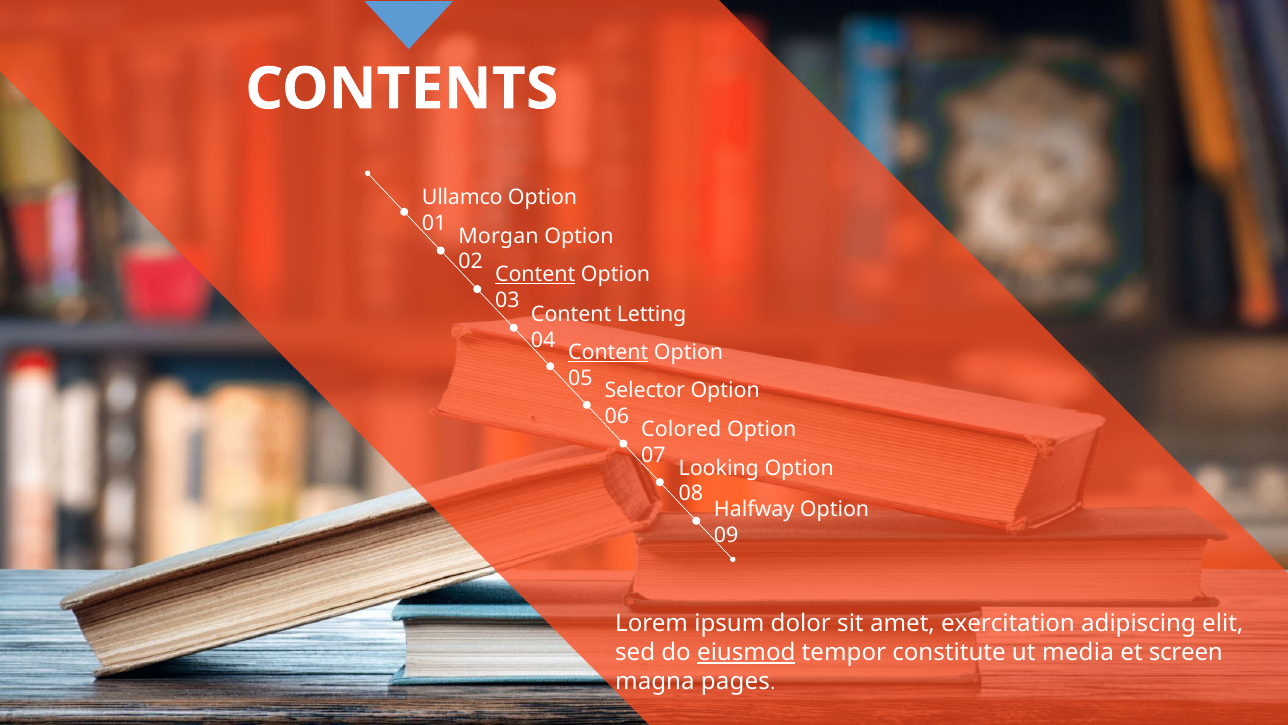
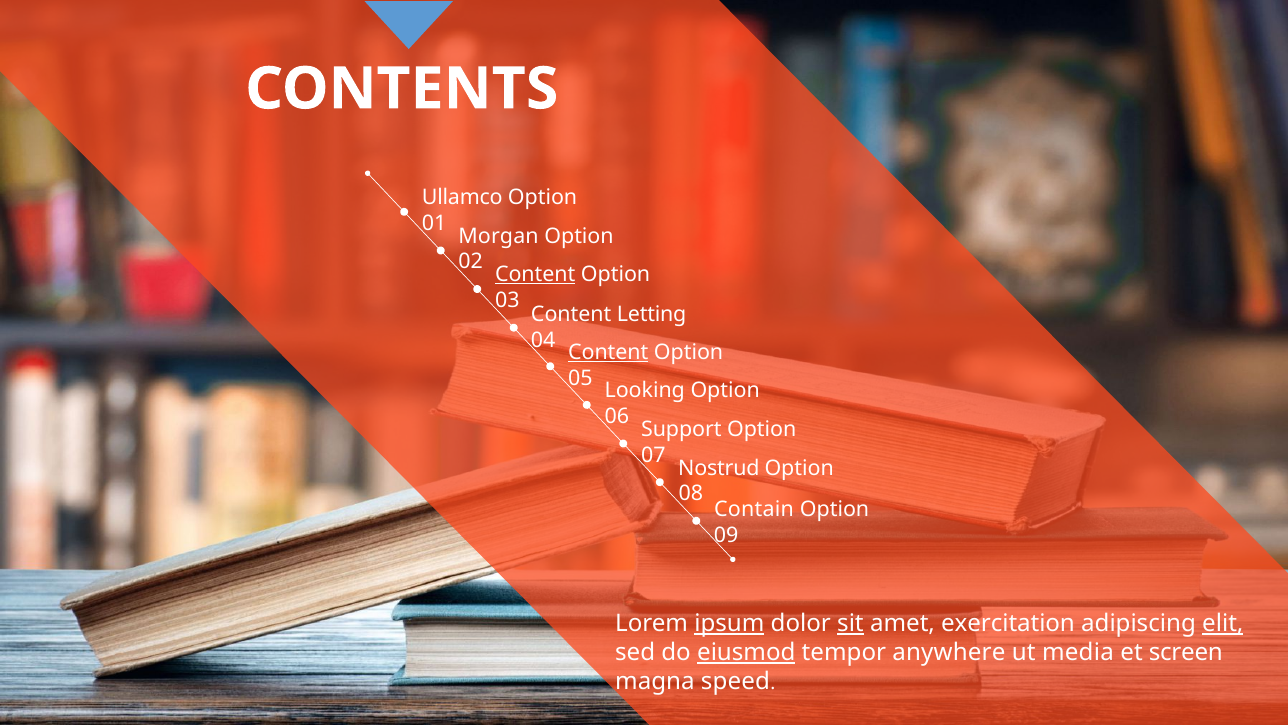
Selector: Selector -> Looking (645, 390)
Colored: Colored -> Support (681, 429)
Looking: Looking -> Nostrud (719, 468)
Halfway: Halfway -> Contain (754, 509)
ipsum underline: none -> present (729, 623)
sit underline: none -> present (850, 623)
elit underline: none -> present (1223, 623)
constitute: constitute -> anywhere (949, 652)
pages: pages -> speed (735, 681)
